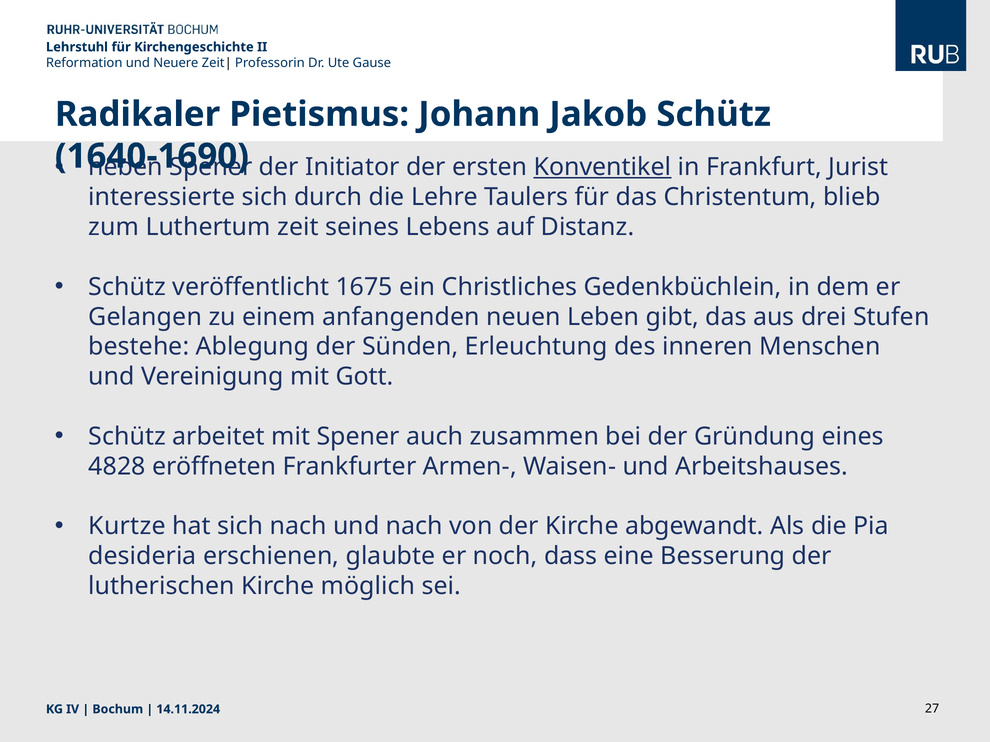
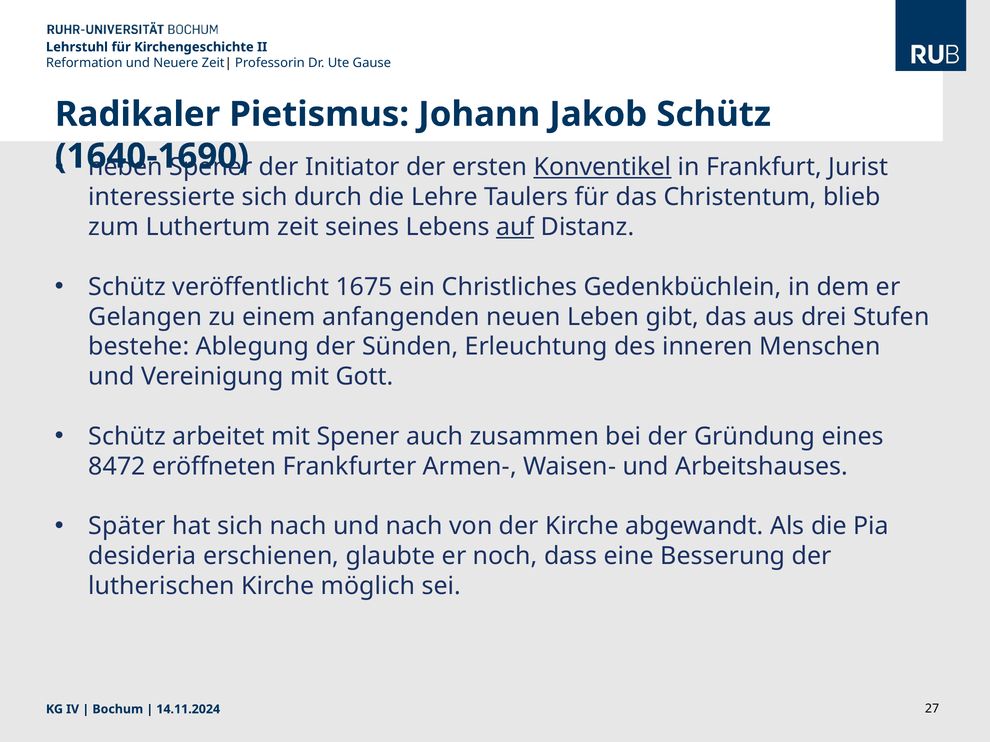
auf underline: none -> present (515, 227)
4828: 4828 -> 8472 (117, 467)
Kurtze: Kurtze -> Später (127, 527)
